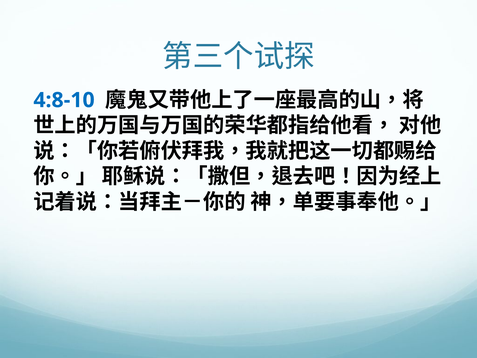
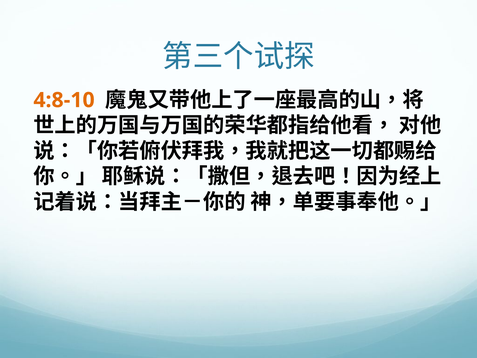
4:8-10 colour: blue -> orange (64, 100)
